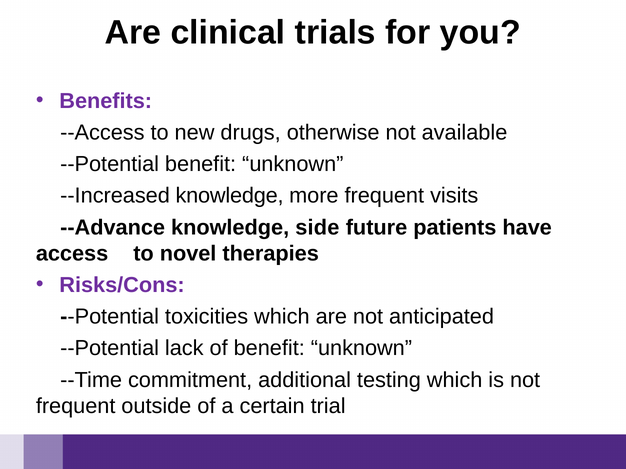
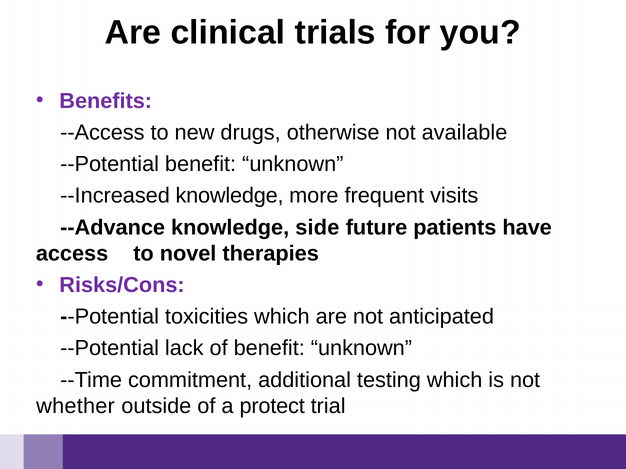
frequent: frequent -> whether (76, 406)
certain: certain -> protect (272, 406)
